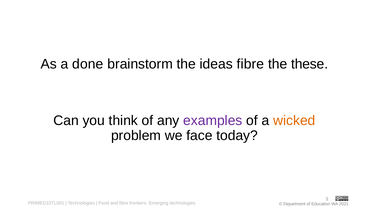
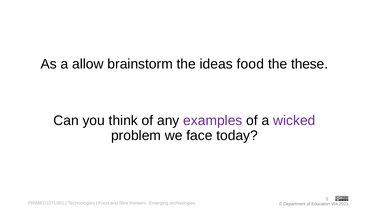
done: done -> allow (88, 64)
ideas fibre: fibre -> food (250, 64)
wicked colour: orange -> purple (294, 120)
